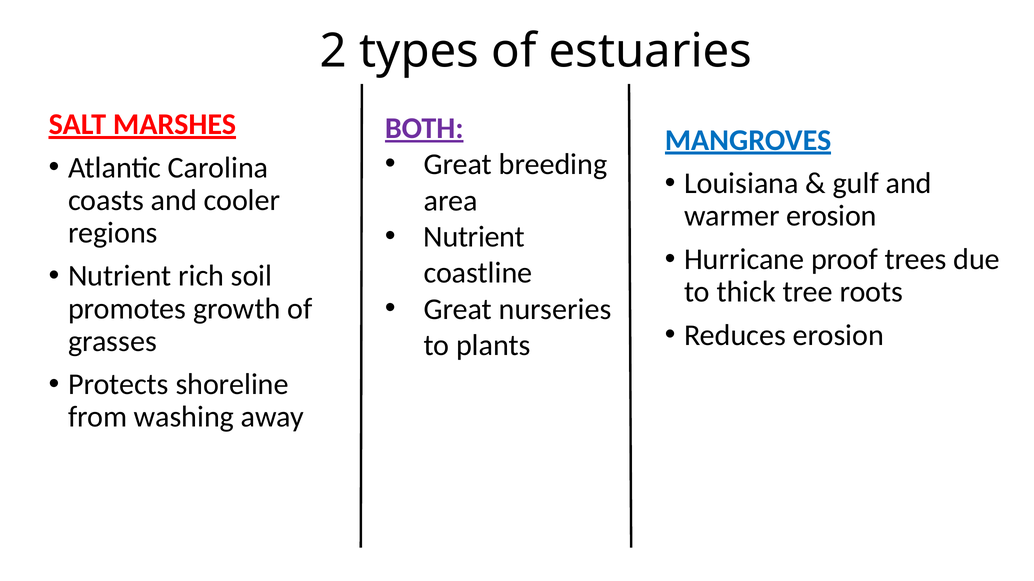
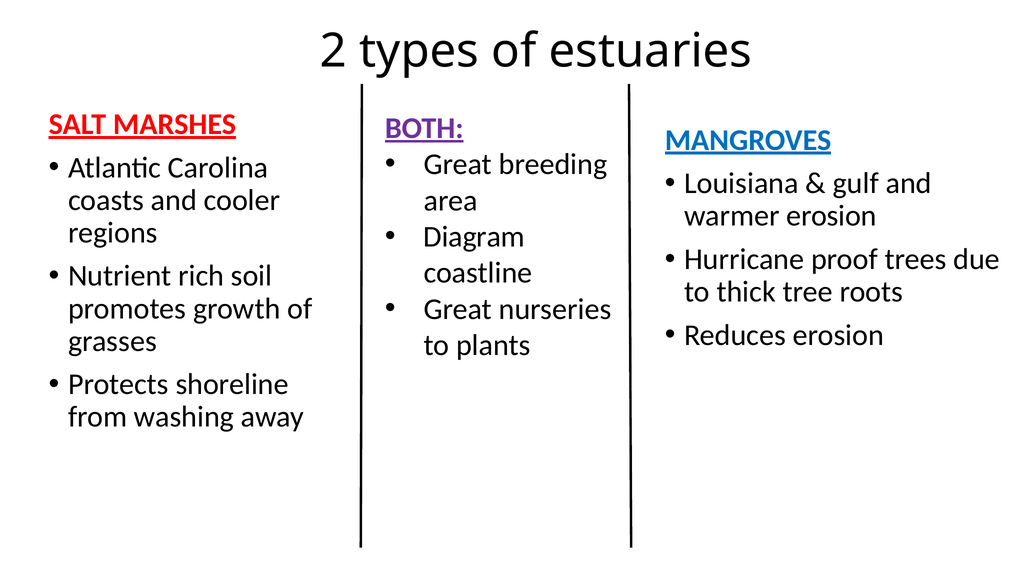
Nutrient: Nutrient -> Diagram (474, 237)
